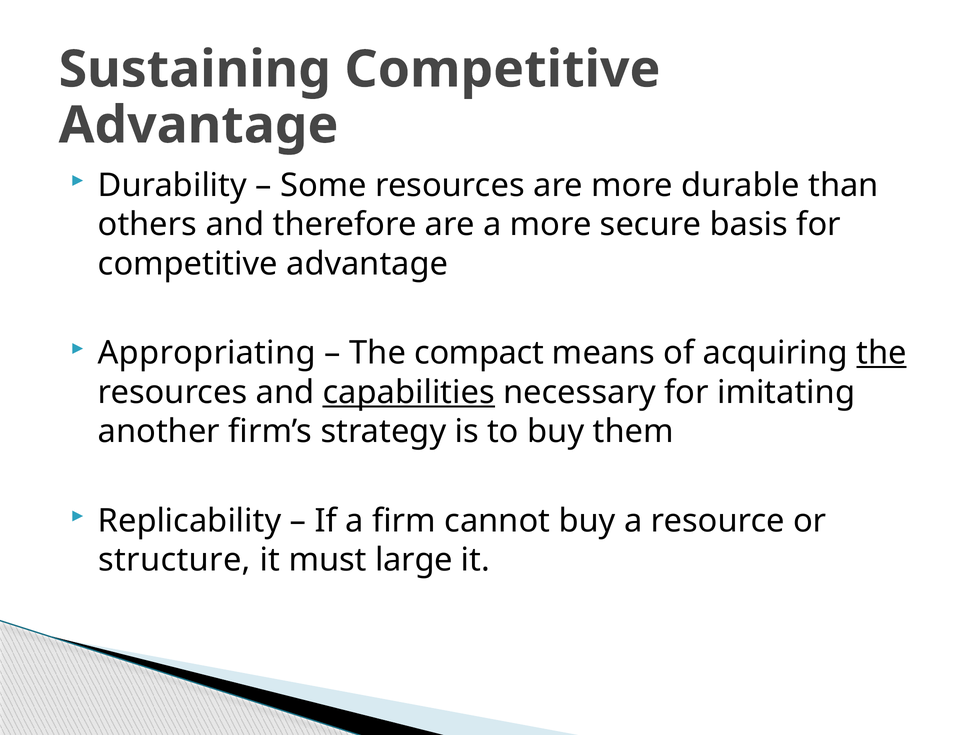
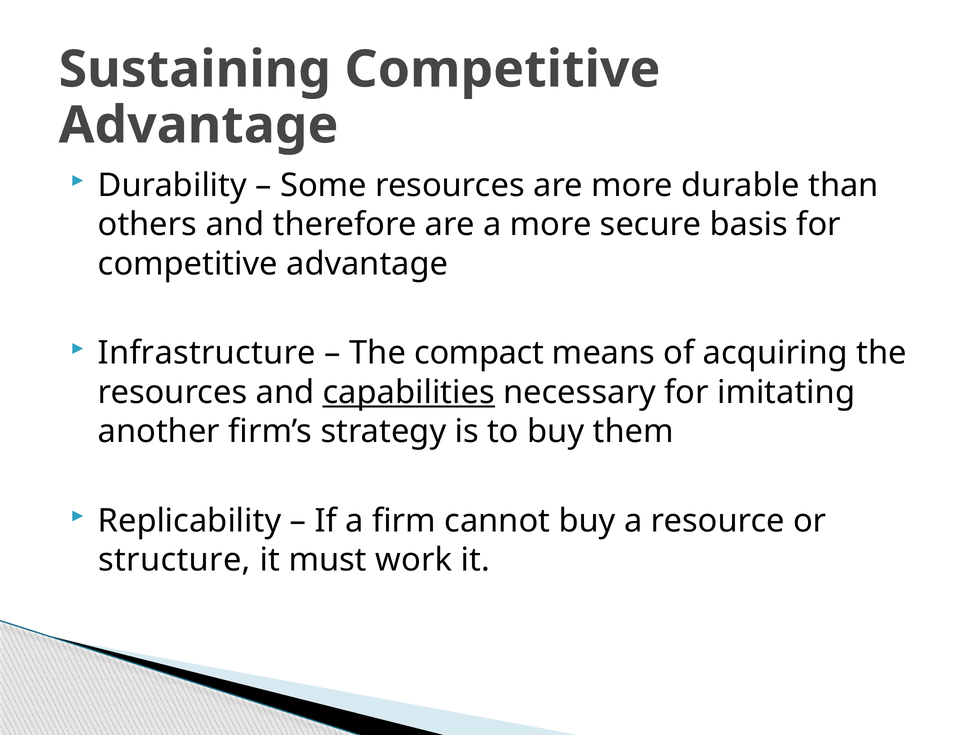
Appropriating: Appropriating -> Infrastructure (207, 353)
the underline: present -> none (882, 353)
large: large -> work (414, 560)
